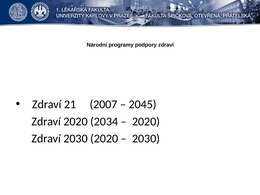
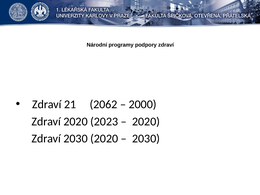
2007: 2007 -> 2062 (104, 104)
2045: 2045 -> 2000 (143, 104)
2034: 2034 -> 2023 (104, 122)
